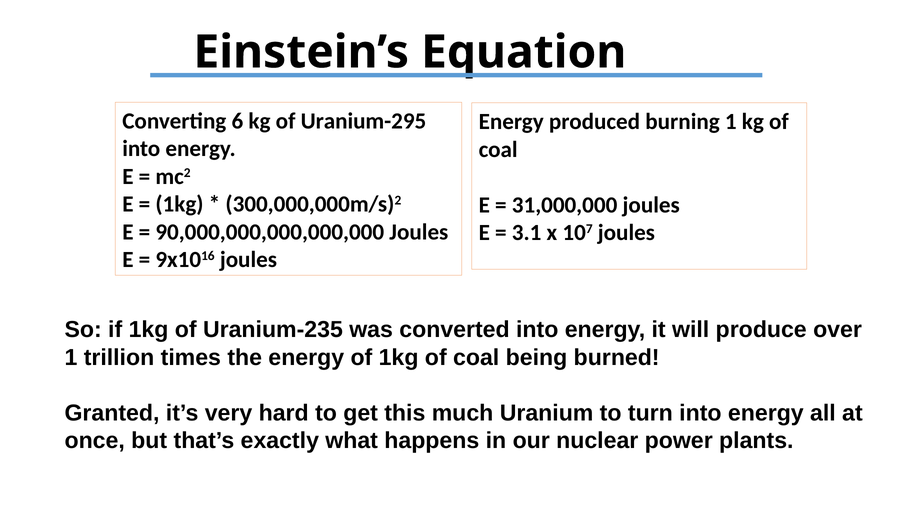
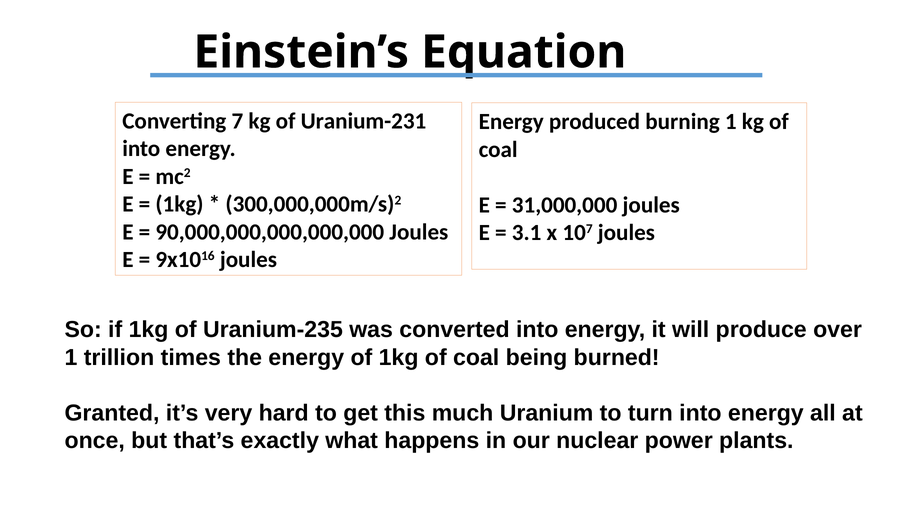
6: 6 -> 7 (237, 121)
Uranium-295: Uranium-295 -> Uranium-231 (363, 121)
